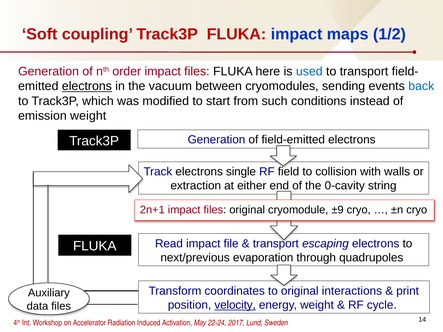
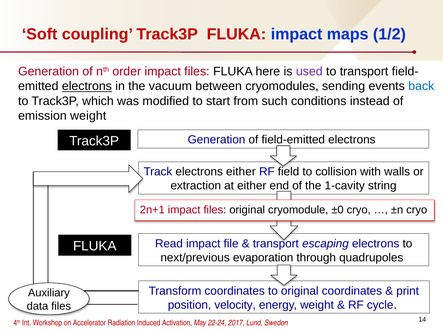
used colour: blue -> purple (309, 72)
electrons single: single -> either (241, 172)
0-cavity: 0-cavity -> 1-cavity (345, 186)
±9: ±9 -> ±0 (338, 210)
interactions: interactions -> coordinates (352, 291)
velocity underline: present -> none (235, 305)
